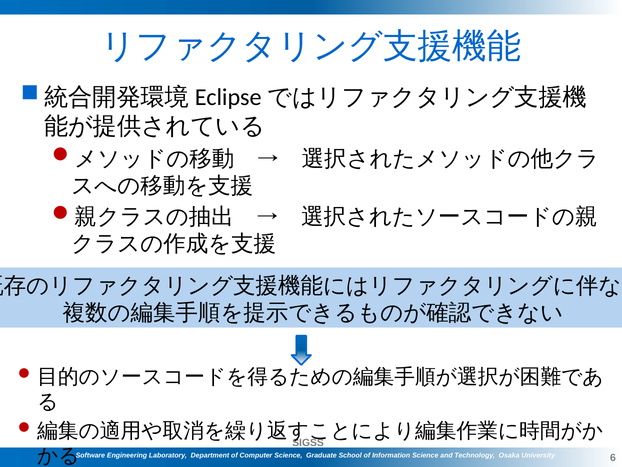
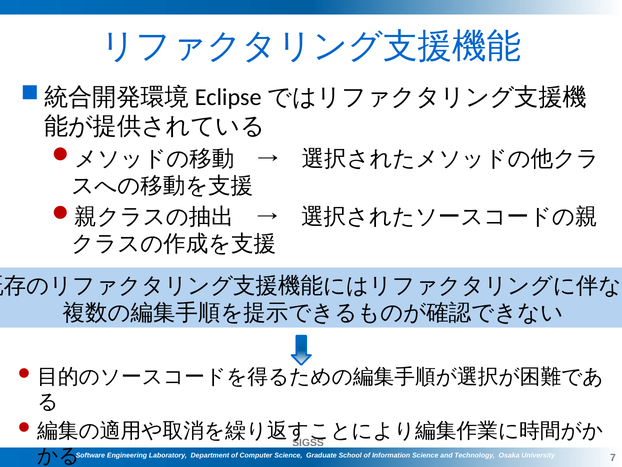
6: 6 -> 7 (613, 457)
